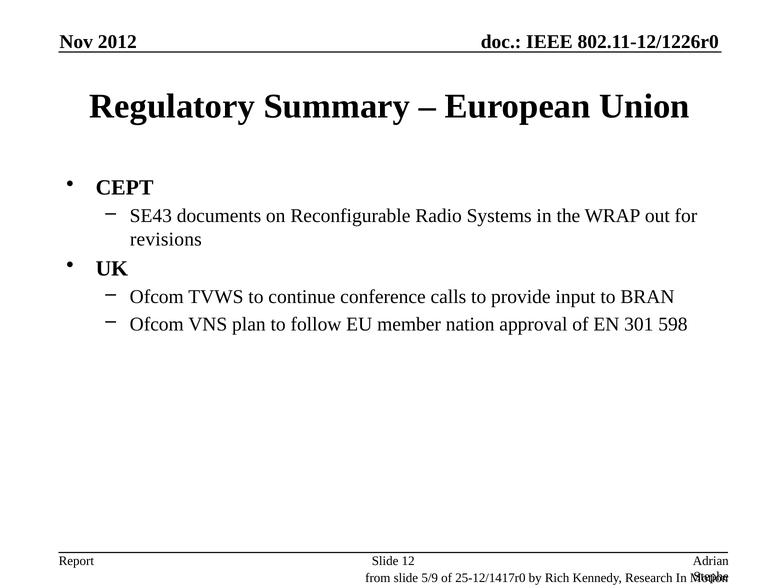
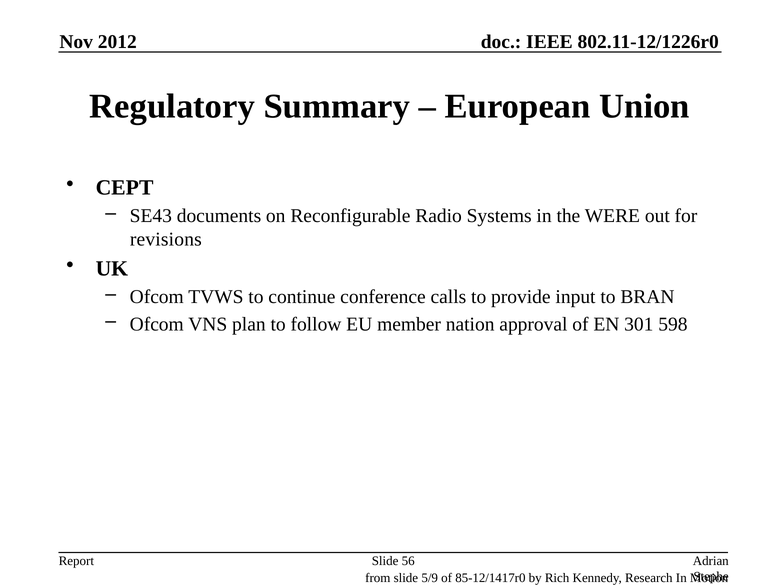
WRAP: WRAP -> WERE (612, 216)
12: 12 -> 56 (408, 561)
25-12/1417r0: 25-12/1417r0 -> 85-12/1417r0 (490, 578)
